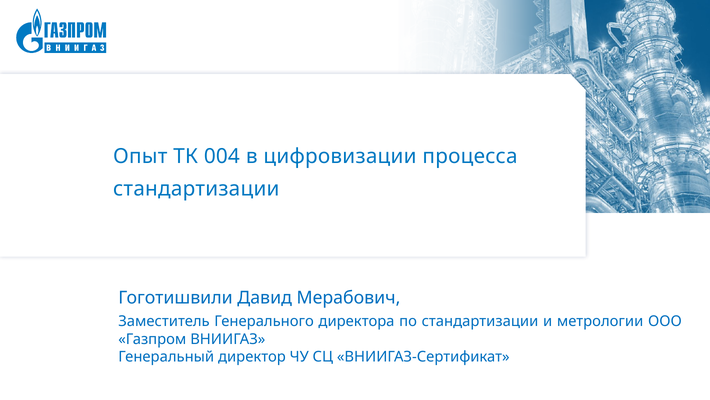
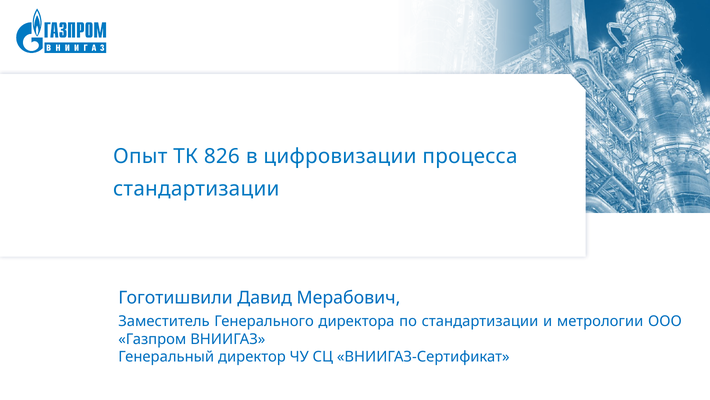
004: 004 -> 826 (222, 156)
